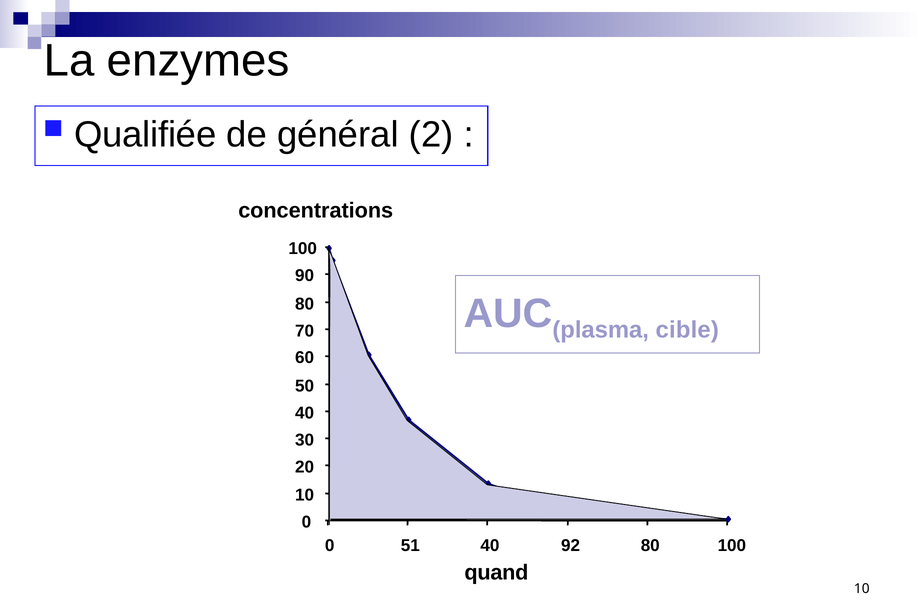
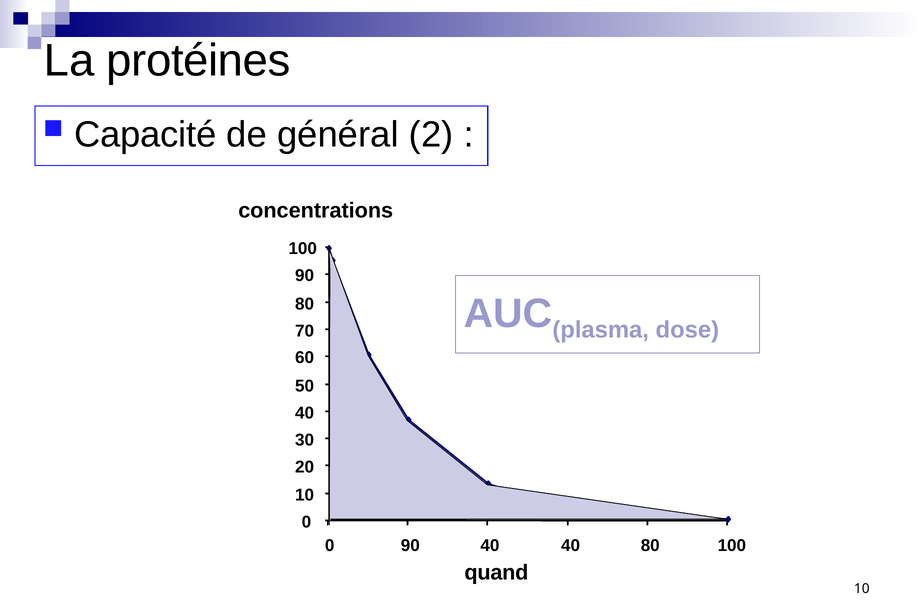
enzymes: enzymes -> protéines (198, 61)
Qualifiée: Qualifiée -> Capacité (145, 135)
cible: cible -> dose (687, 330)
0 51: 51 -> 90 (410, 545)
40 92: 92 -> 40 (571, 545)
